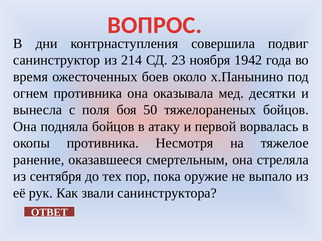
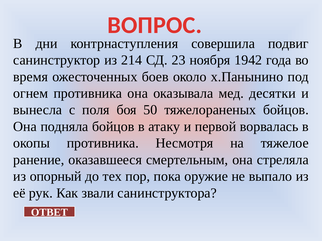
сентября: сентября -> опорный (56, 177)
